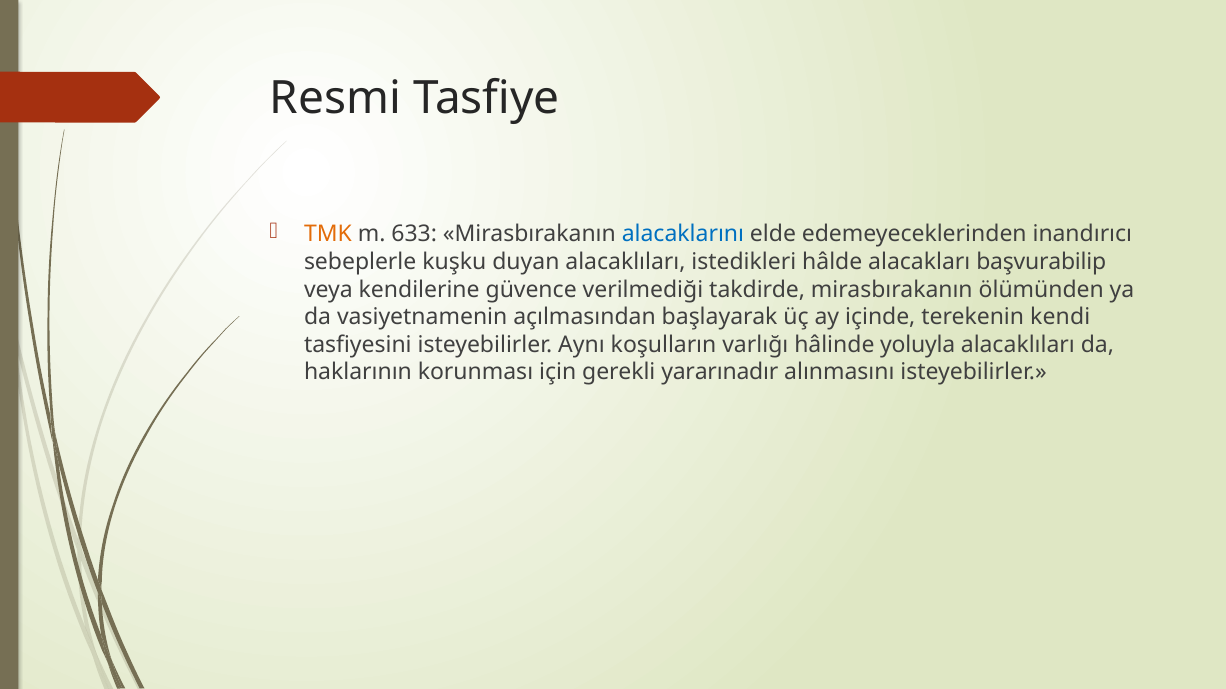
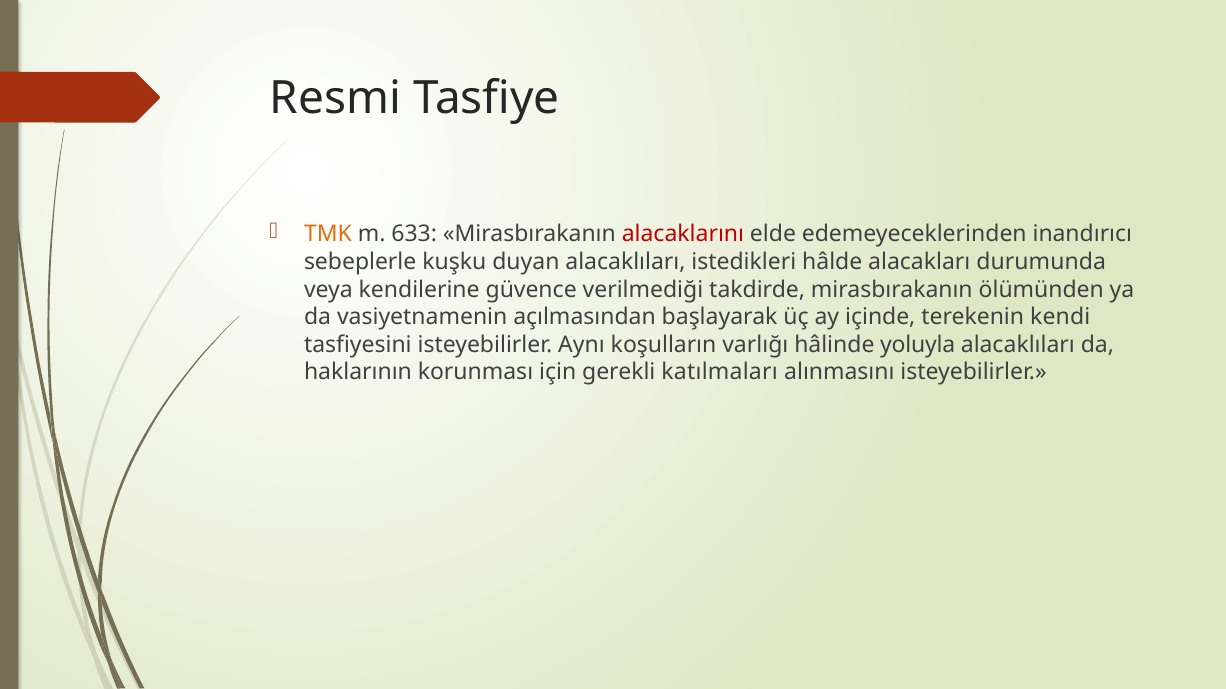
alacaklarını colour: blue -> red (683, 235)
başvurabilip: başvurabilip -> durumunda (1041, 262)
yararınadır: yararınadır -> katılmaları (720, 372)
